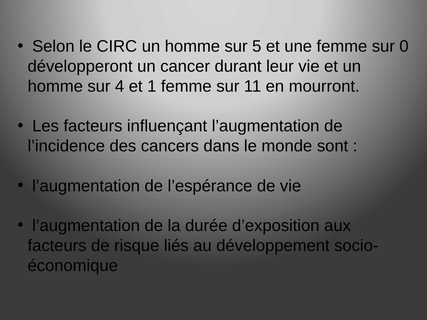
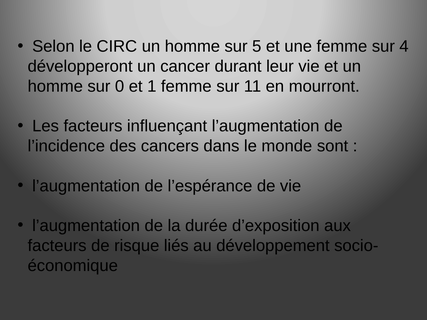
0: 0 -> 4 (404, 46)
4: 4 -> 0 (120, 86)
